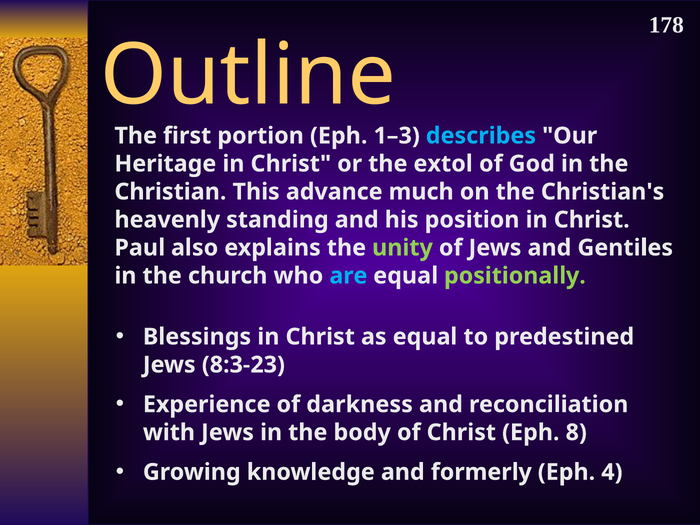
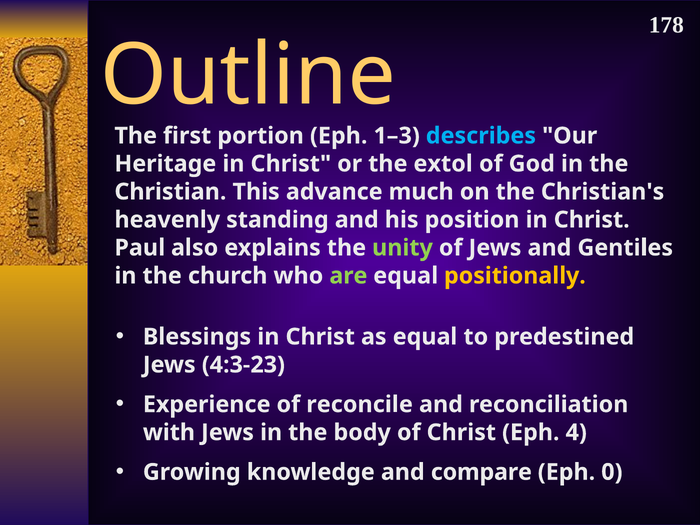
are colour: light blue -> light green (348, 276)
positionally colour: light green -> yellow (515, 276)
8:3-23: 8:3-23 -> 4:3-23 (243, 365)
darkness: darkness -> reconcile (360, 404)
8: 8 -> 4 (576, 432)
formerly: formerly -> compare (481, 472)
4: 4 -> 0 (612, 472)
